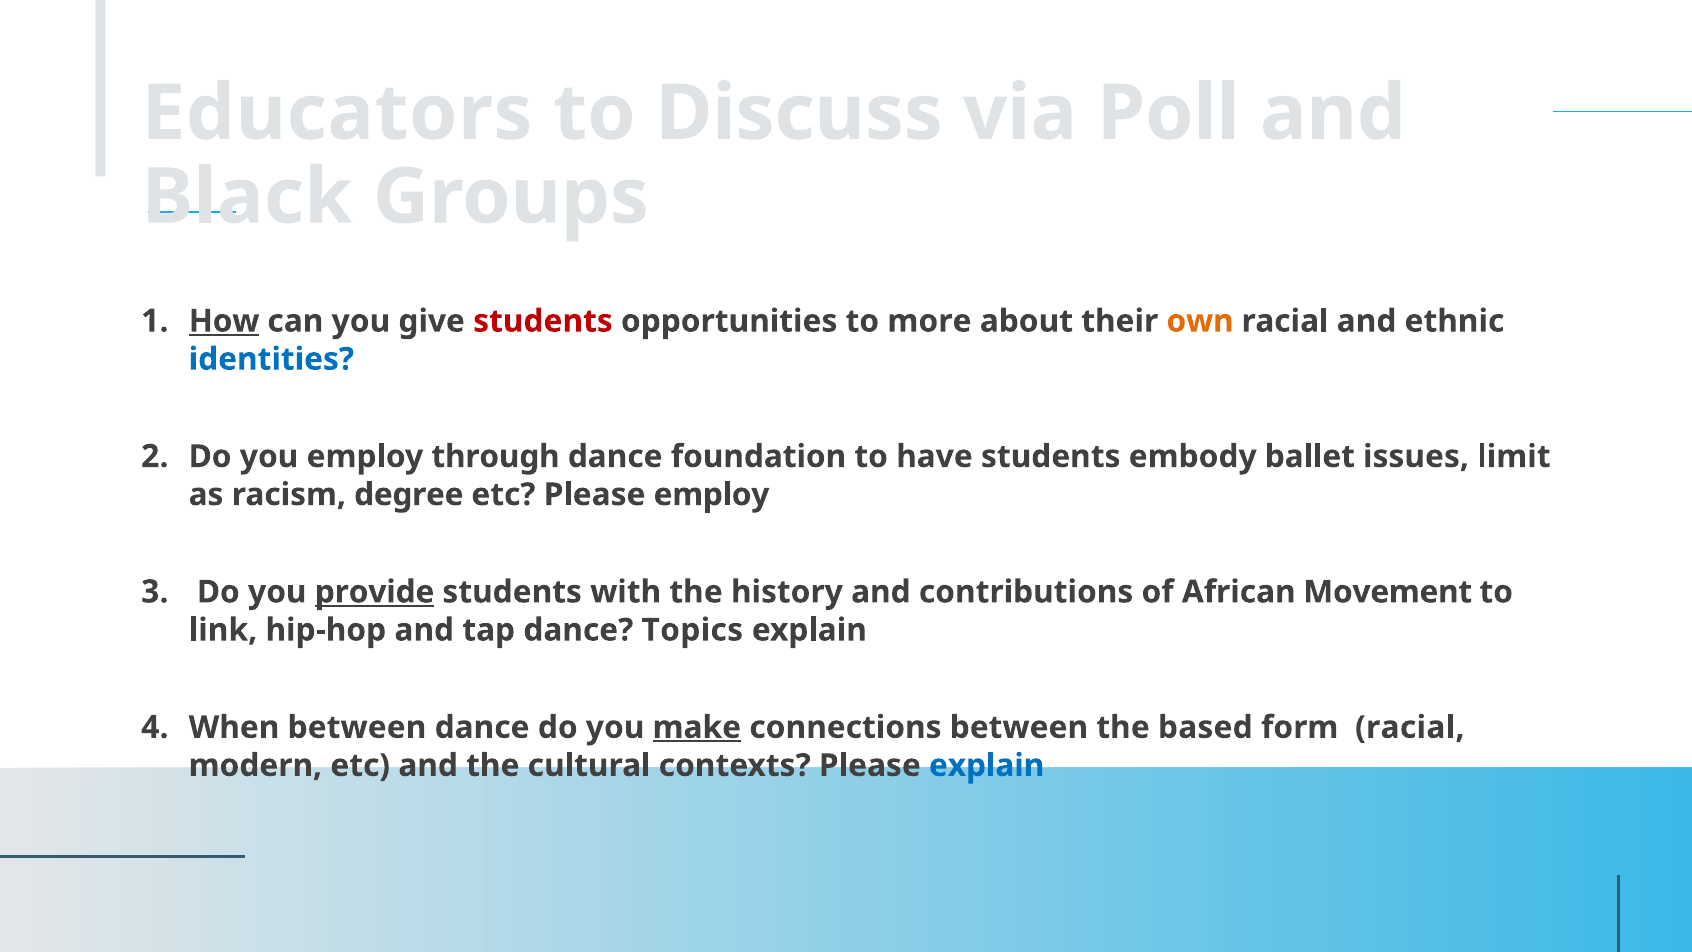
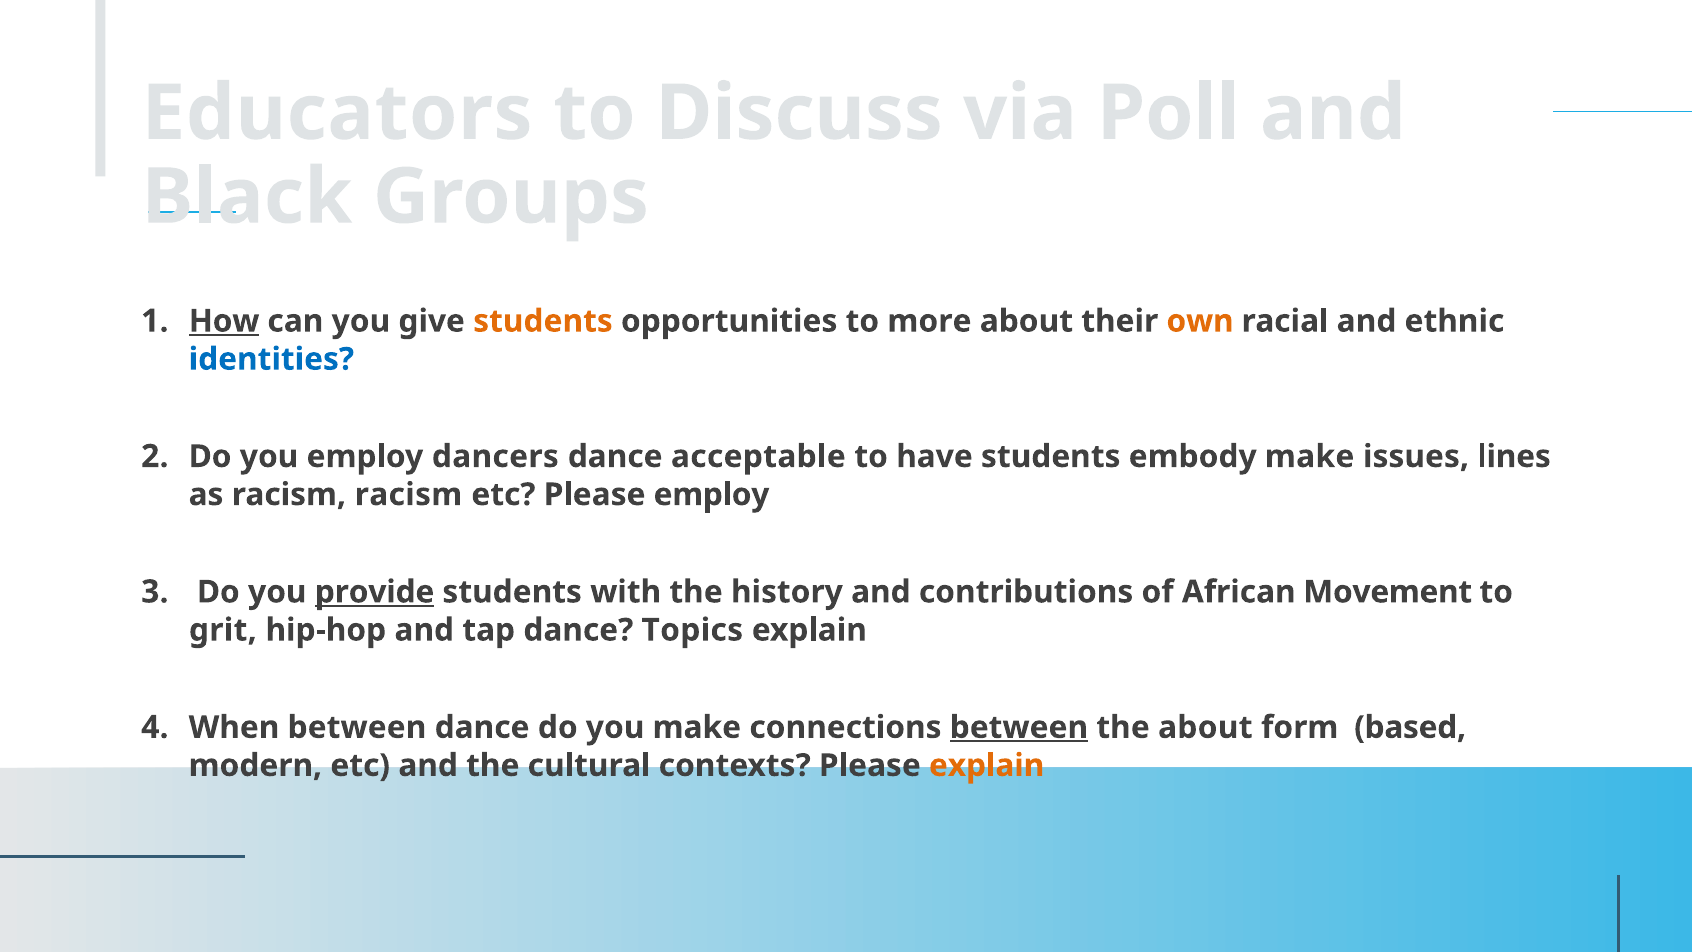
students colour: red -> orange (543, 321)
through: through -> dancers (495, 456)
foundation: foundation -> acceptable (758, 456)
embody ballet: ballet -> make (1310, 456)
limit: limit -> lines (1514, 456)
racism degree: degree -> racism (408, 495)
link: link -> grit (223, 630)
make underline: present -> none (697, 727)
between underline: none -> present (1019, 727)
the based: based -> about (1205, 727)
form racial: racial -> based (1410, 727)
explain colour: blue -> orange (987, 765)
